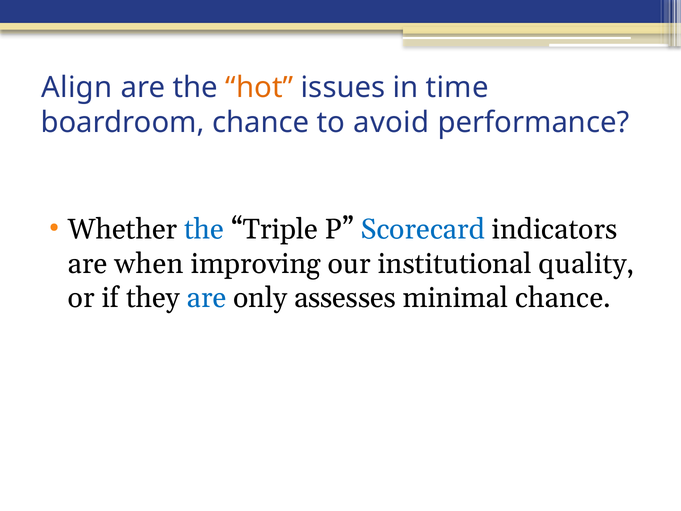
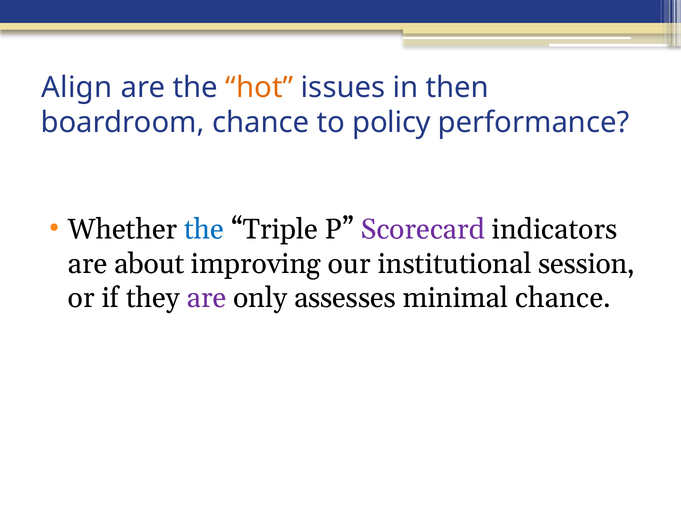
time: time -> then (457, 88)
avoid: avoid -> policy (392, 123)
Scorecard colour: blue -> purple (423, 229)
when: when -> about (149, 264)
quality: quality -> session (587, 264)
are colour: blue -> purple (207, 298)
